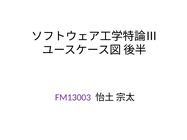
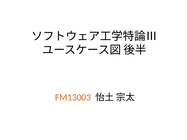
FM13003 colour: purple -> orange (73, 98)
